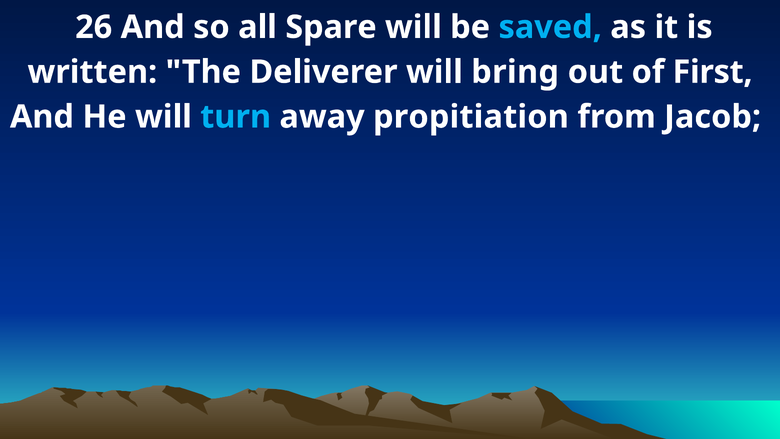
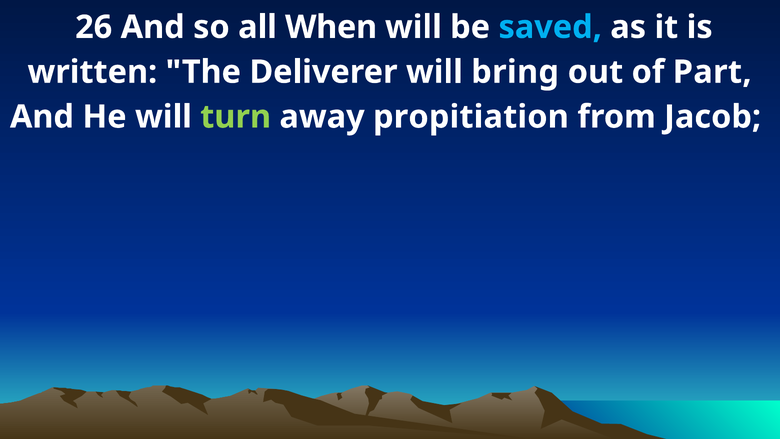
Spare: Spare -> When (331, 27)
First: First -> Part (712, 72)
turn colour: light blue -> light green (236, 117)
